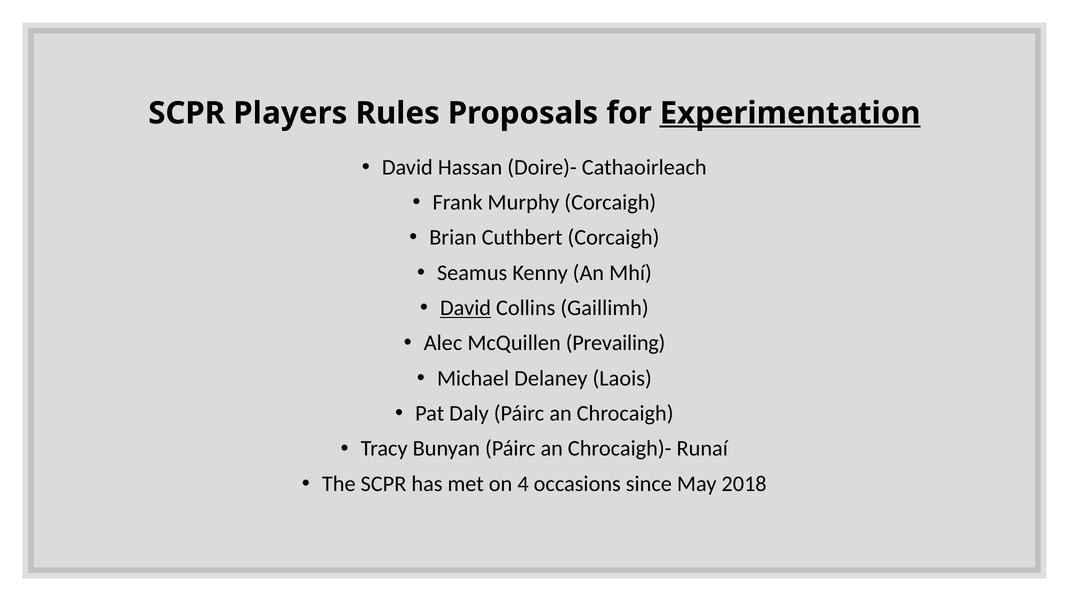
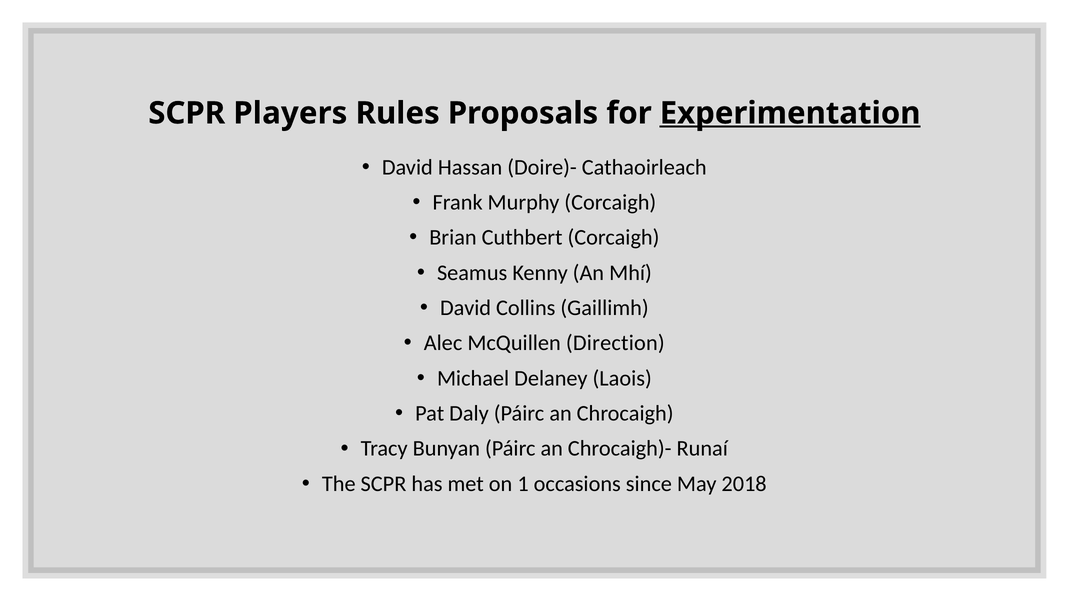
David underline: present -> none (466, 308)
Prevailing: Prevailing -> Direction (615, 343)
4: 4 -> 1 (523, 484)
